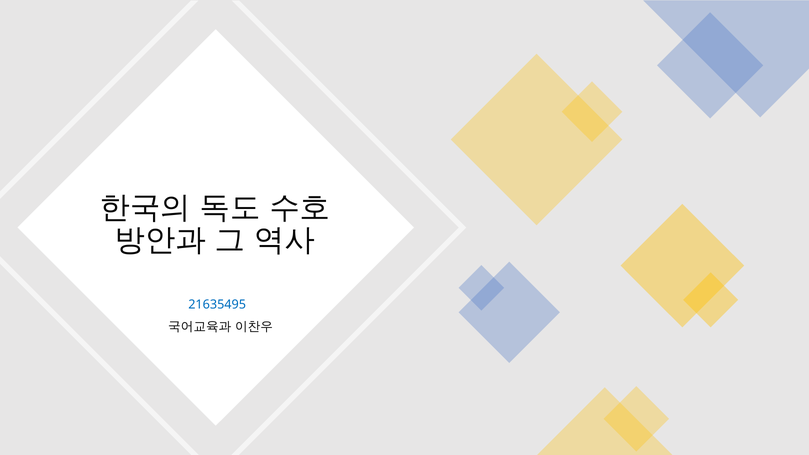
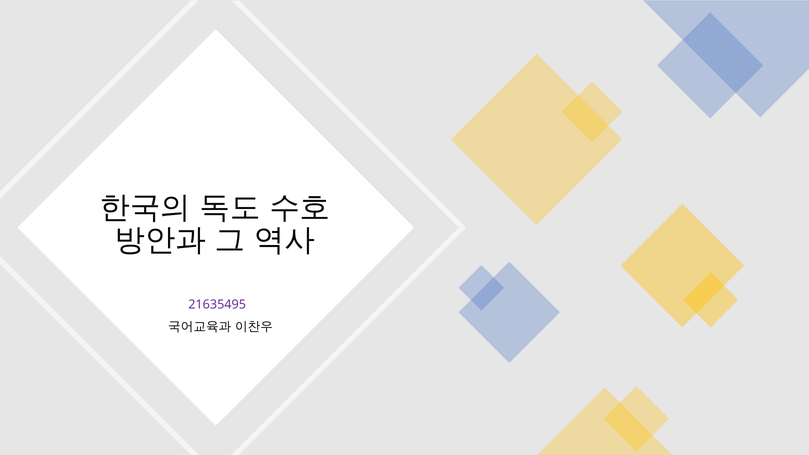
21635495 colour: blue -> purple (217, 305)
